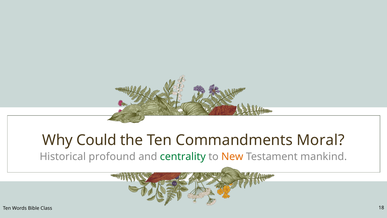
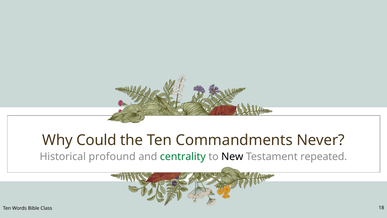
Moral: Moral -> Never (321, 140)
New colour: orange -> black (232, 156)
mankind: mankind -> repeated (324, 156)
